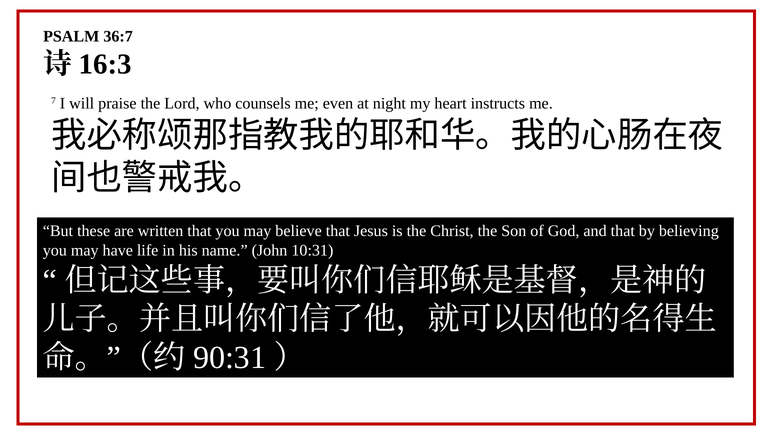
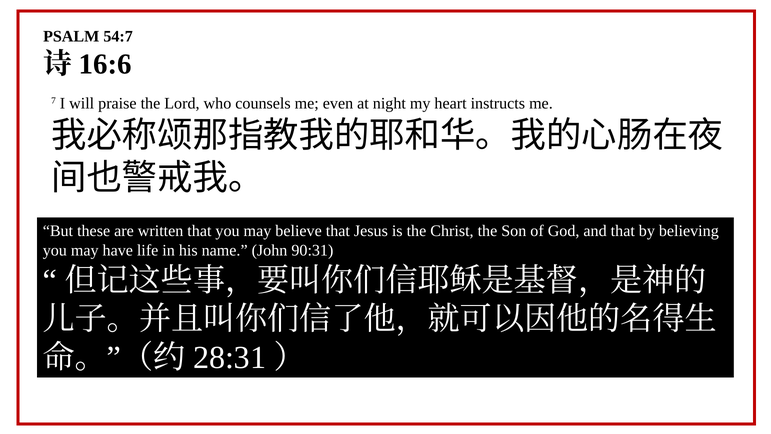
36:7: 36:7 -> 54:7 (118, 36)
16:3: 16:3 -> 16:6 (105, 64)
10:31: 10:31 -> 90:31 (312, 250)
90:31: 90:31 -> 28:31 (230, 357)
